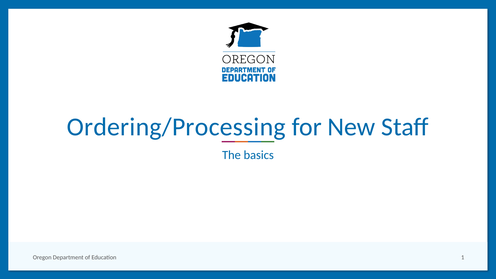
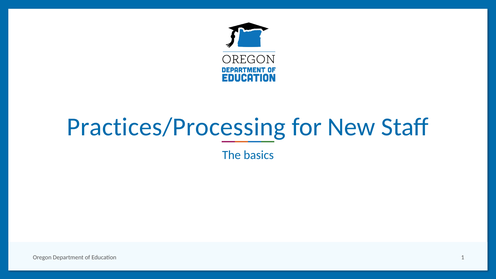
Ordering/Processing: Ordering/Processing -> Practices/Processing (176, 127)
